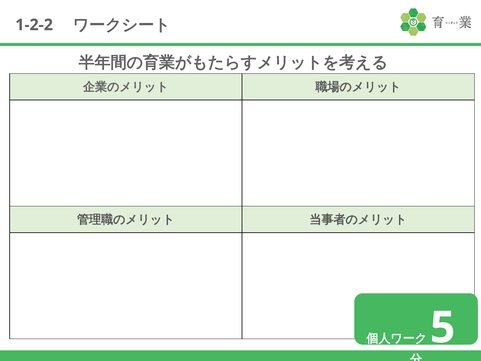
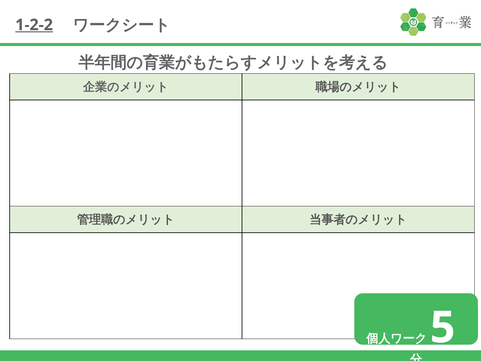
1-2-2 underline: none -> present (34, 25)
